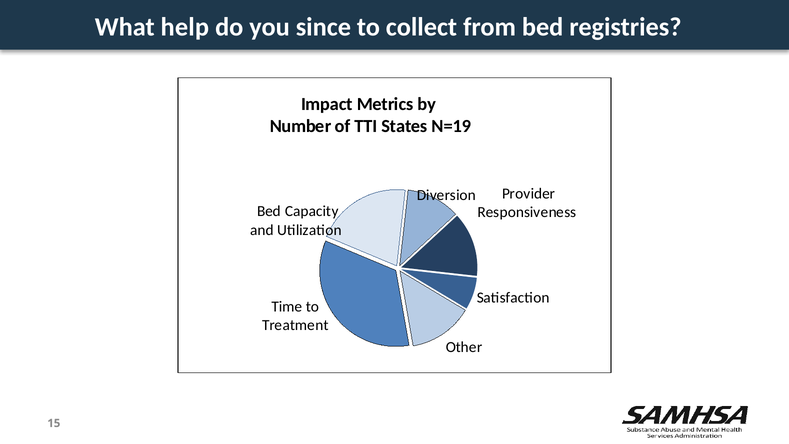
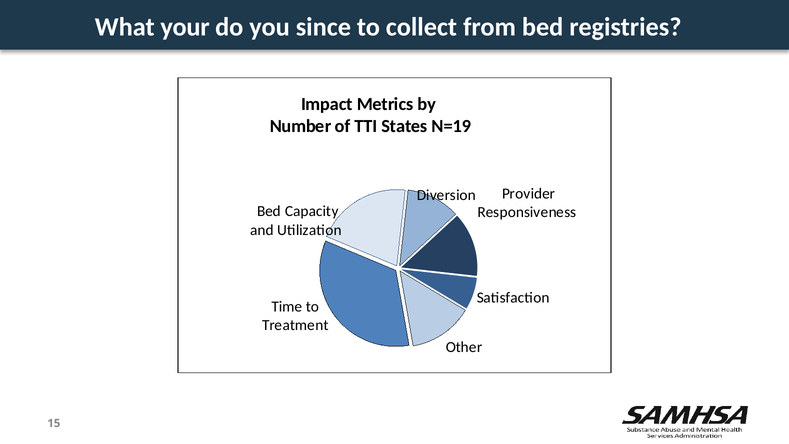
help: help -> your (185, 27)
